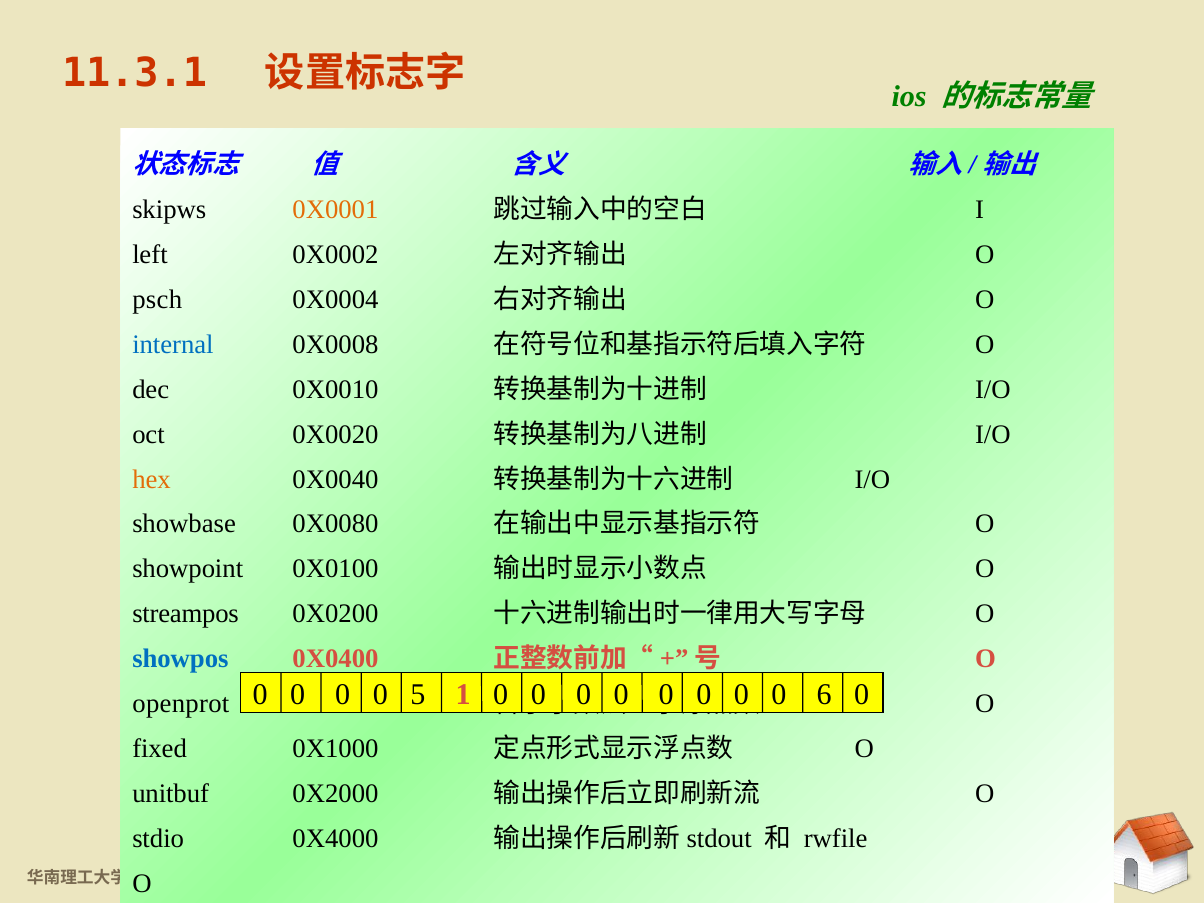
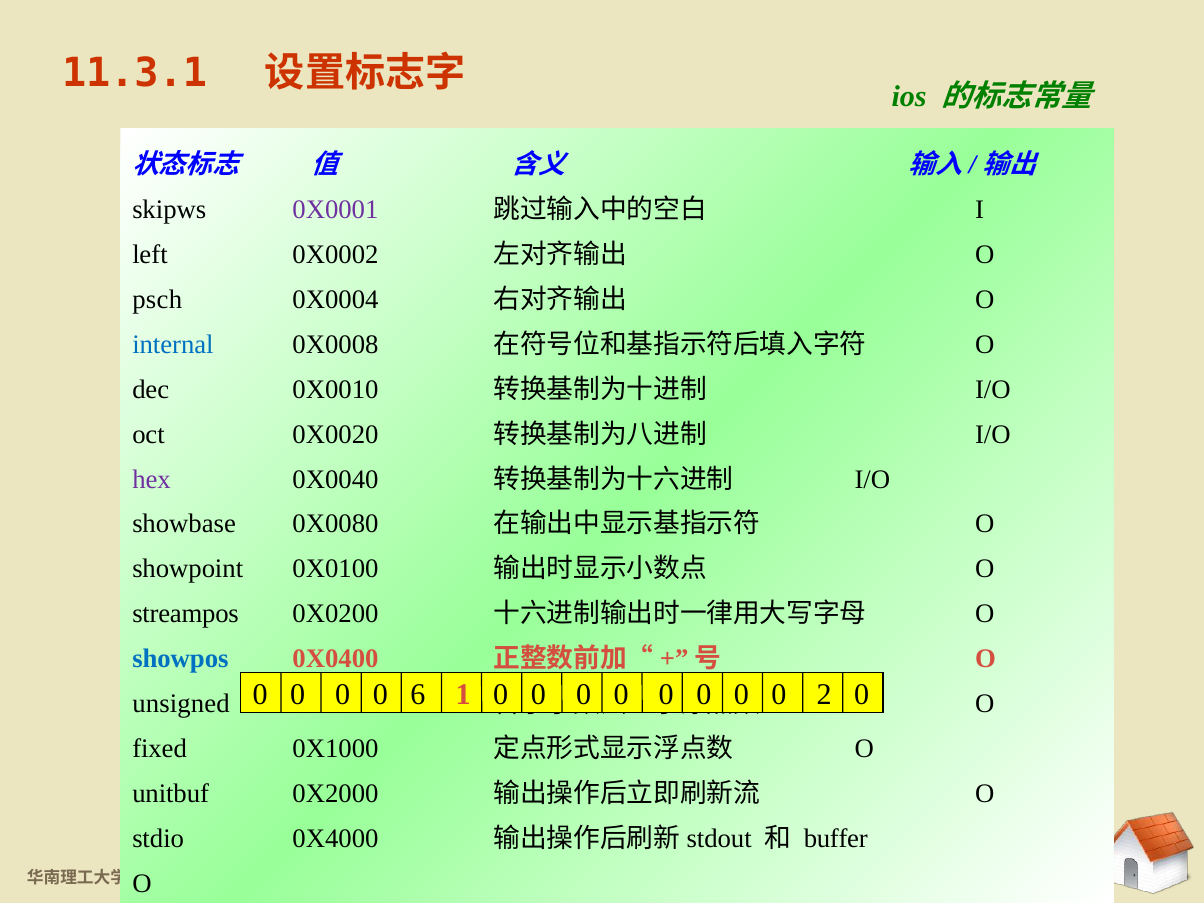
0X0001 colour: orange -> purple (335, 210)
hex colour: orange -> purple (151, 479)
5: 5 -> 6 (418, 694)
6: 6 -> 2 (824, 694)
openprot: openprot -> unsigned (181, 704)
rwfile: rwfile -> buffer (836, 838)
